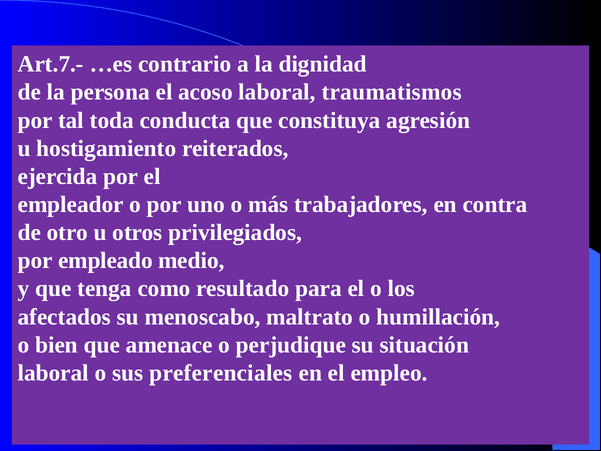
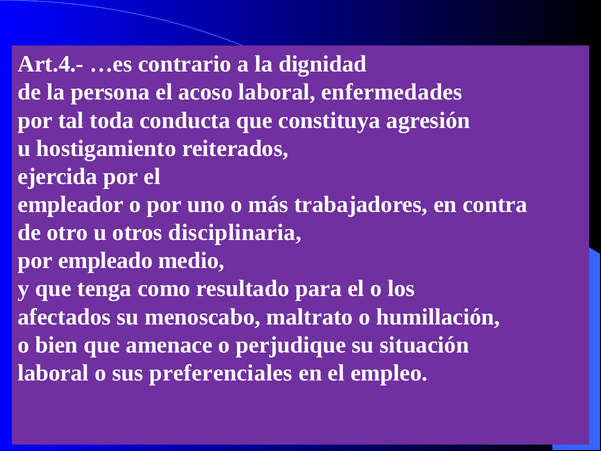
Art.7.-: Art.7.- -> Art.4.- (51, 64)
traumatismos: traumatismos -> enfermedades (392, 92)
privilegiados: privilegiados -> disciplinaria (235, 232)
